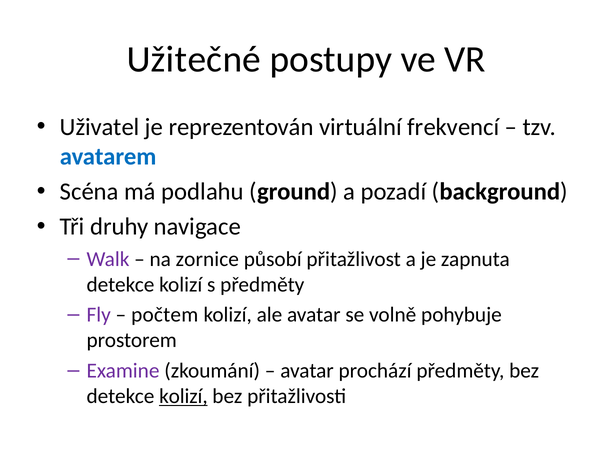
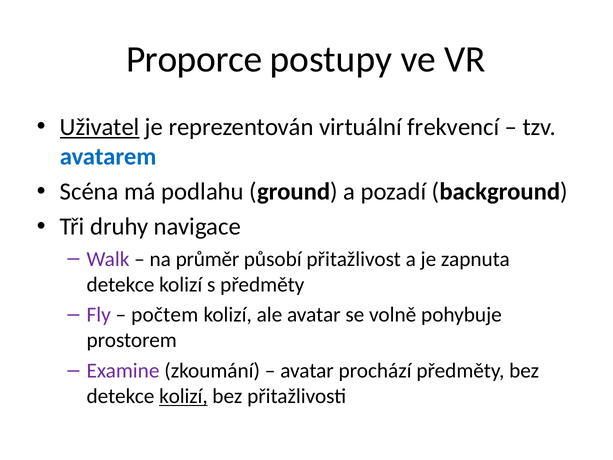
Užitečné: Užitečné -> Proporce (194, 59)
Uživatel underline: none -> present (100, 127)
zornice: zornice -> průměr (207, 259)
